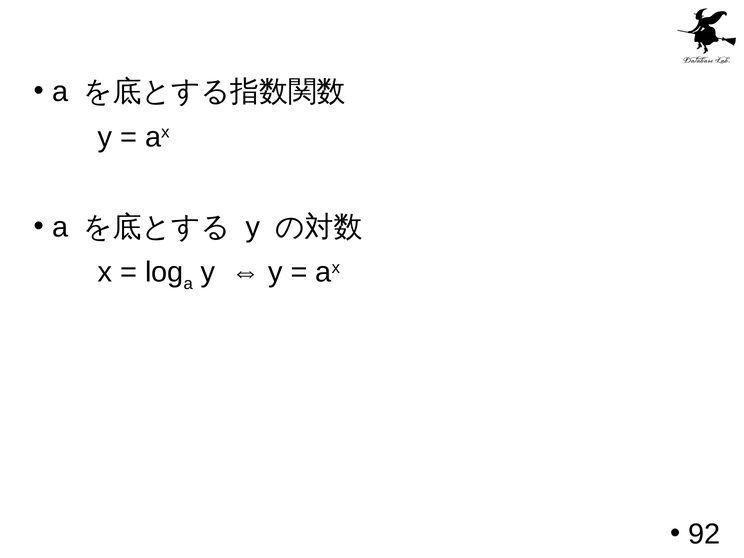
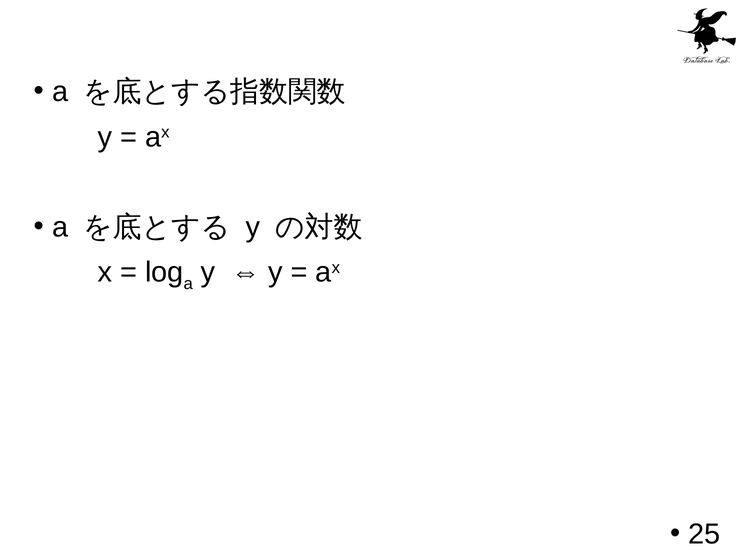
92: 92 -> 25 (704, 534)
